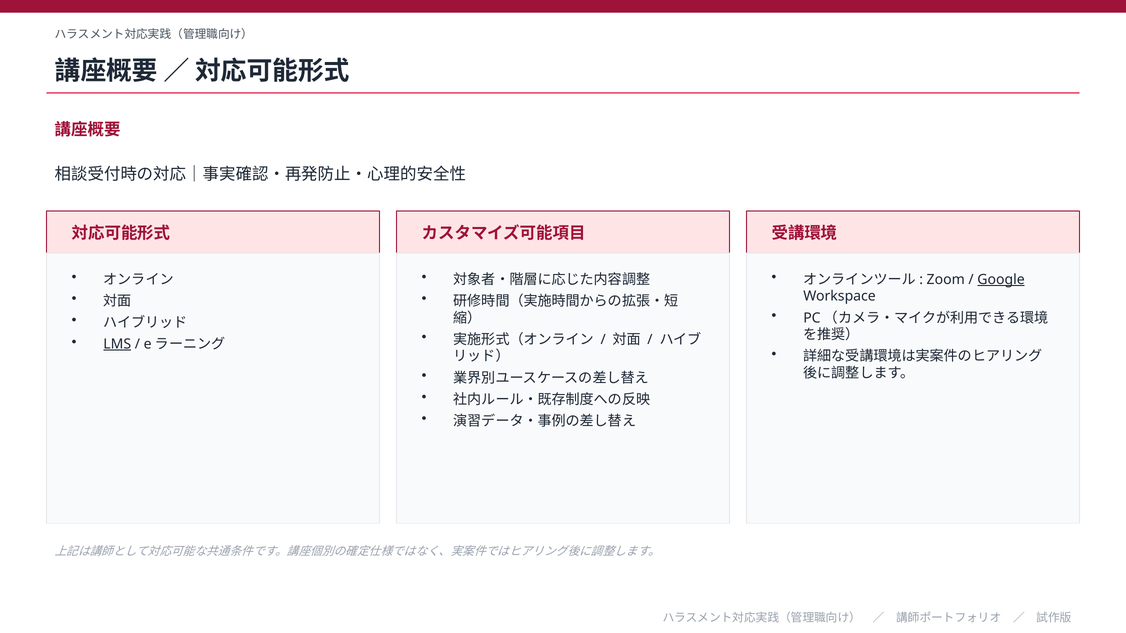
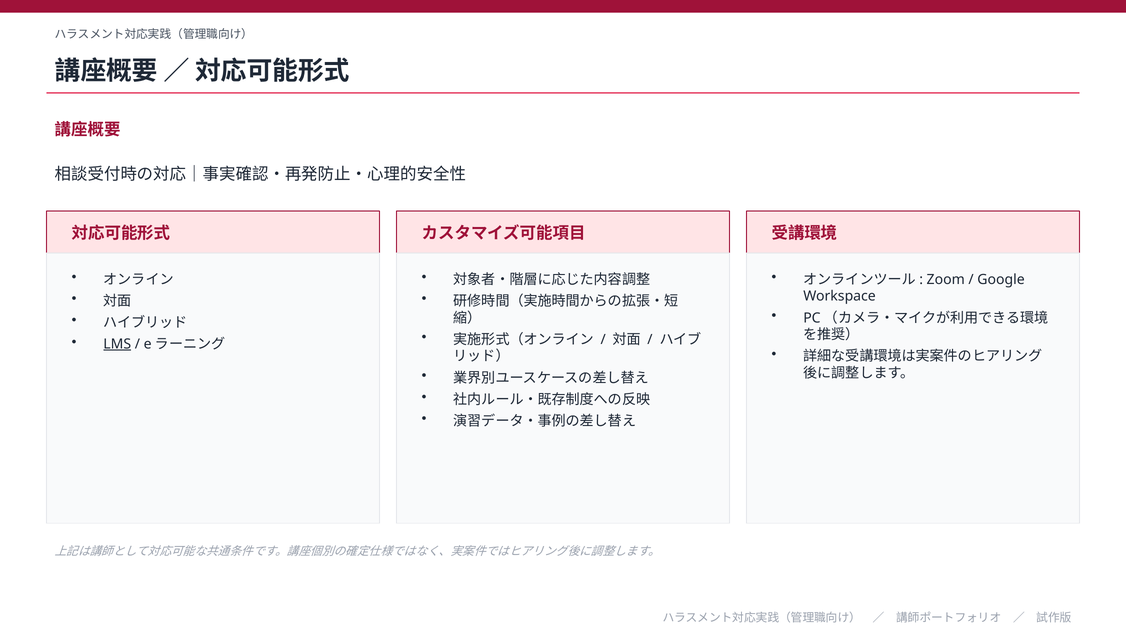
Google underline: present -> none (1001, 280)
